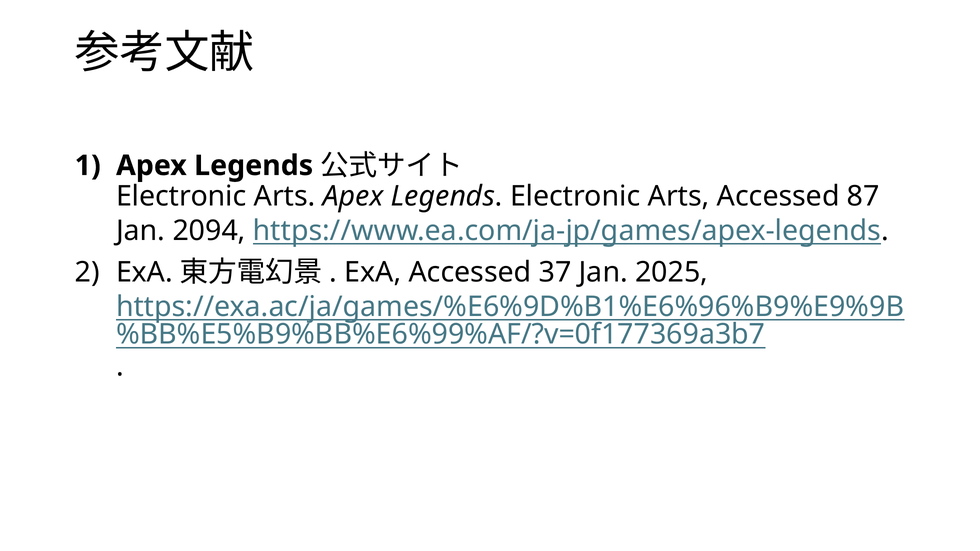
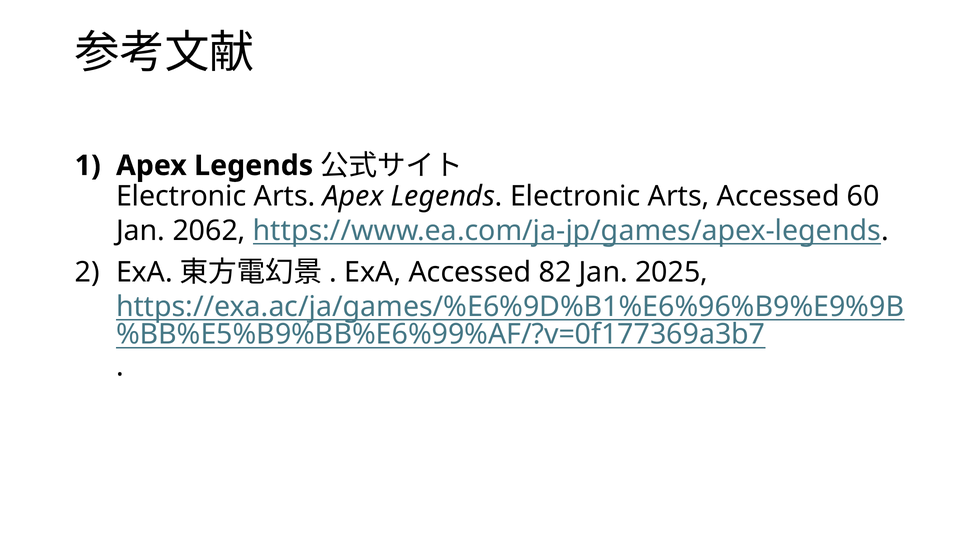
87: 87 -> 60 (863, 197)
2094: 2094 -> 2062 (209, 231)
37: 37 -> 82 (555, 273)
